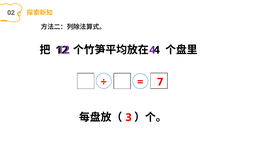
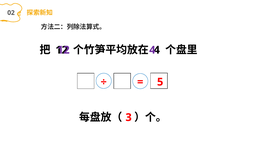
7: 7 -> 5 (160, 82)
